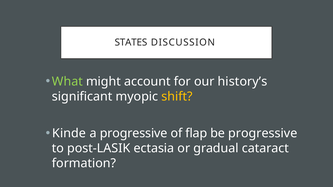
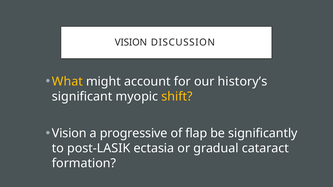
STATES: STATES -> VISION (131, 43)
What colour: light green -> yellow (67, 82)
Kinde: Kinde -> Vision (69, 134)
be progressive: progressive -> significantly (263, 134)
